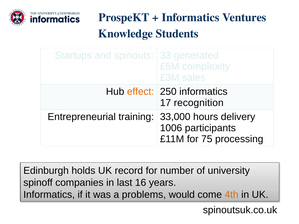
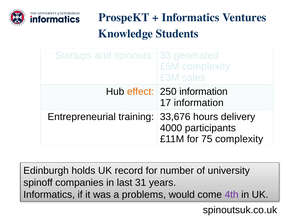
250 informatics: informatics -> information (203, 92)
17 recognition: recognition -> information (199, 103)
33,000: 33,000 -> 33,676 (175, 117)
1006: 1006 -> 4000 (171, 128)
75 processing: processing -> complexity (239, 139)
16: 16 -> 31 (141, 183)
4th colour: orange -> purple (232, 195)
